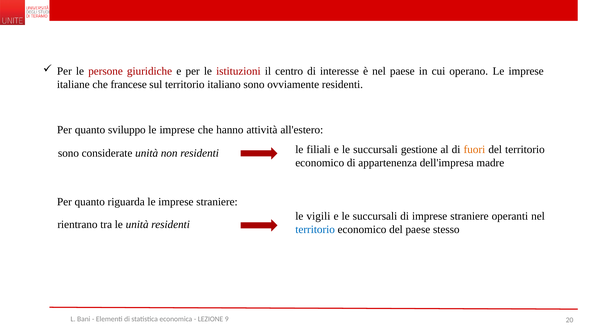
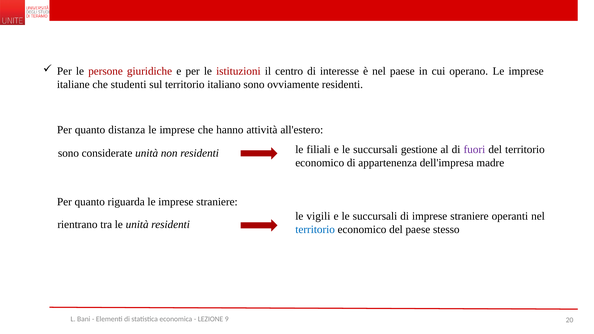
francese: francese -> studenti (129, 85)
sviluppo: sviluppo -> distanza (127, 130)
fuori colour: orange -> purple (474, 150)
